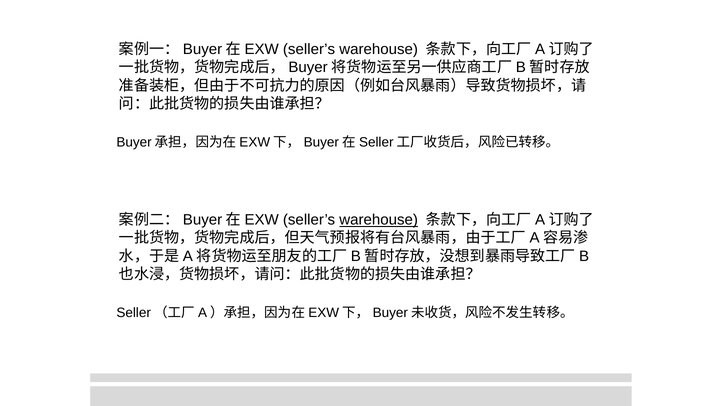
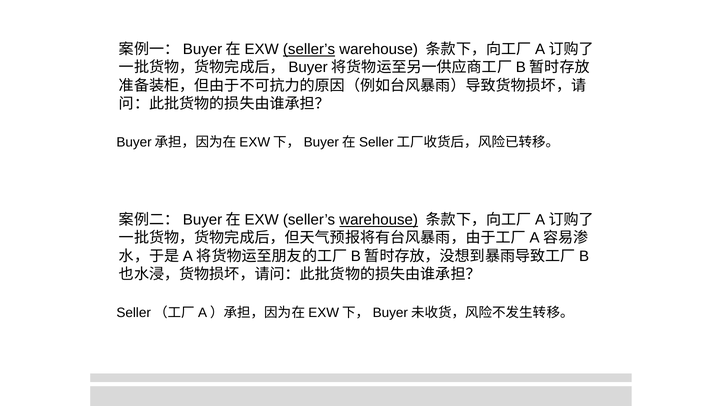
seller’s underline: none -> present (309, 49)
